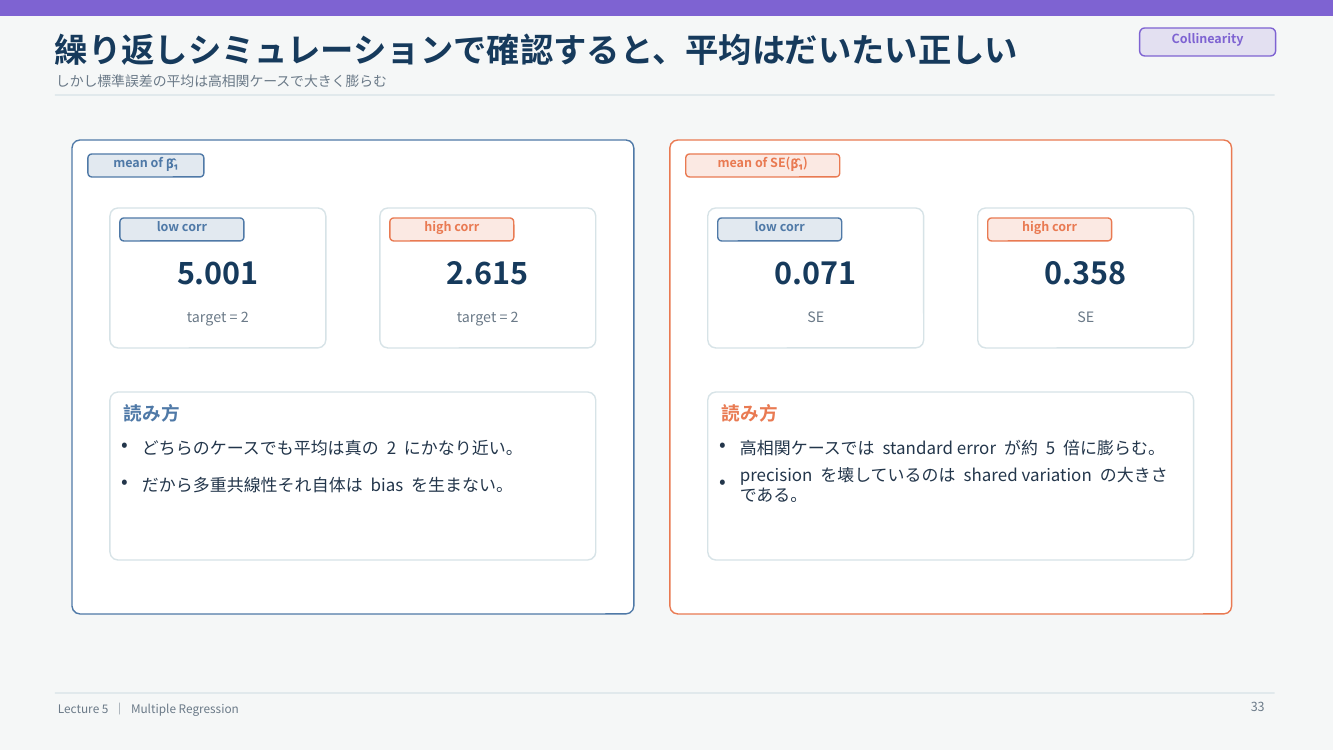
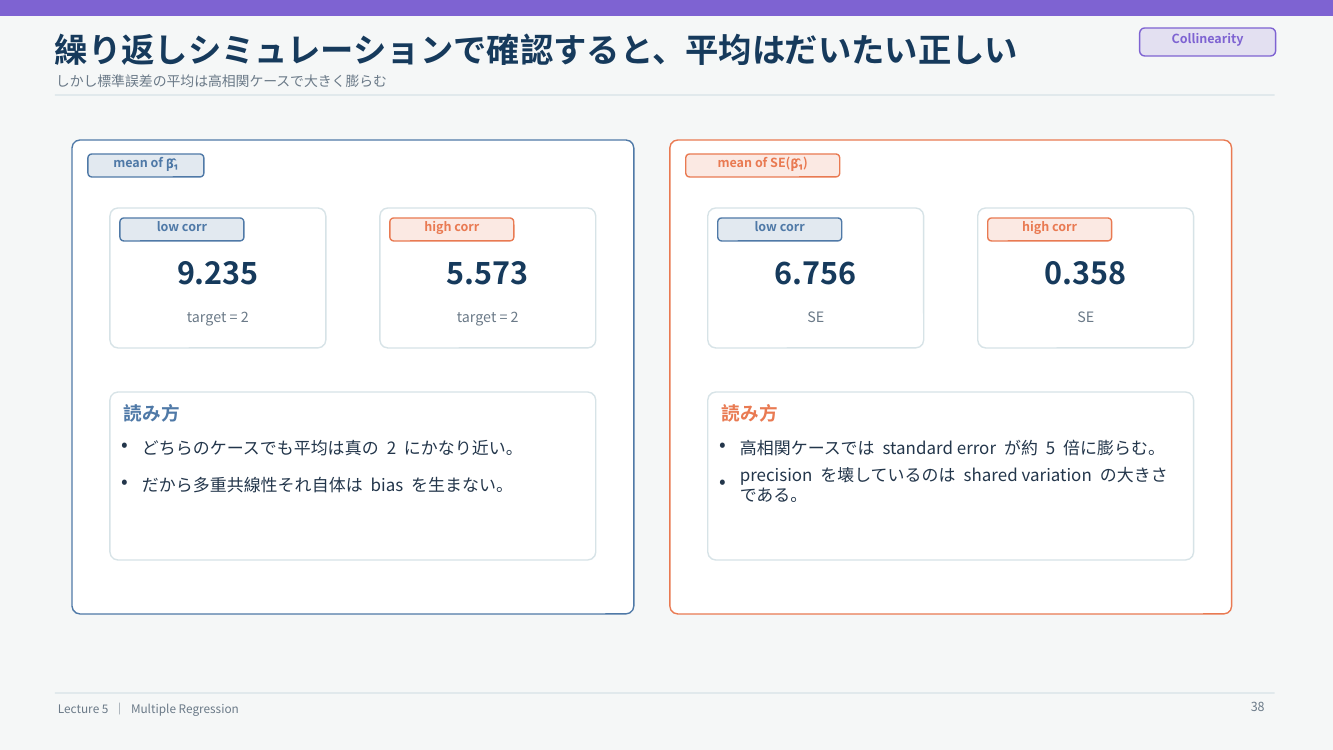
5.001: 5.001 -> 9.235 (218, 274)
2.615: 2.615 -> 5.573 (488, 274)
0.071: 0.071 -> 6.756 (816, 274)
33: 33 -> 38 (1258, 708)
